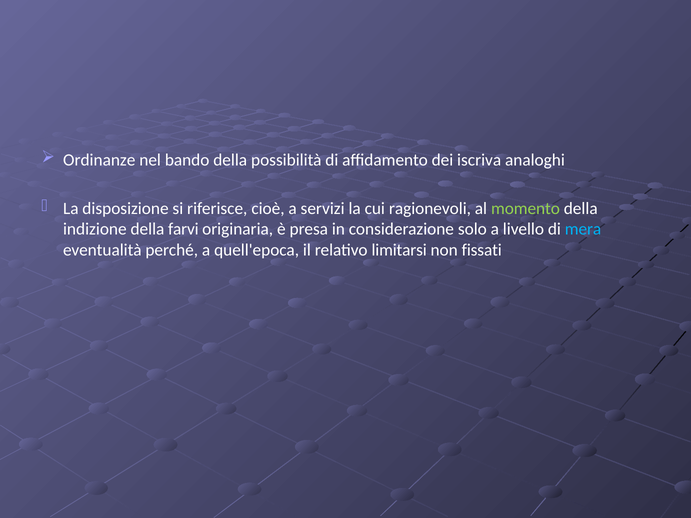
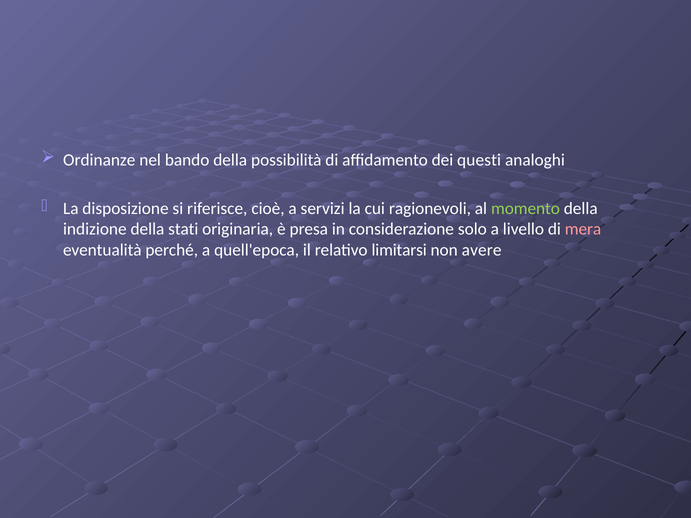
iscriva: iscriva -> questi (479, 160)
farvi: farvi -> stati (183, 229)
mera colour: light blue -> pink (583, 229)
fissati: fissati -> avere (482, 250)
